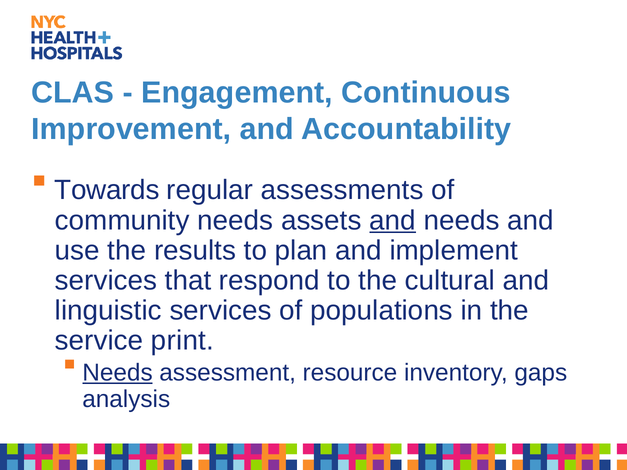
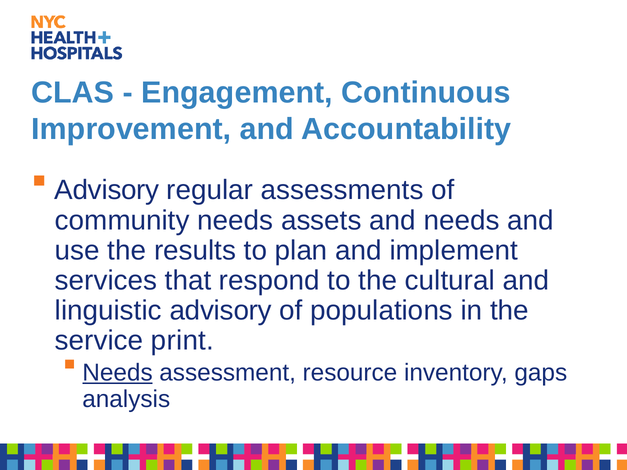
Towards: Towards -> Advisory (107, 190)
and underline: present -> none (393, 220)
linguistic services: services -> advisory (221, 311)
